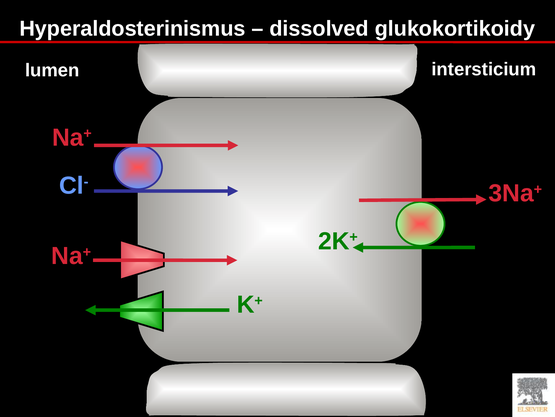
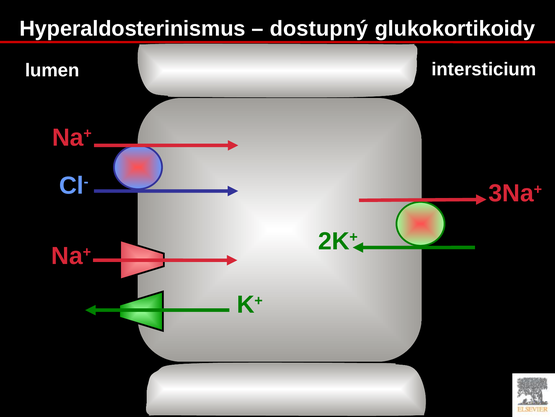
dissolved: dissolved -> dostupný (319, 29)
